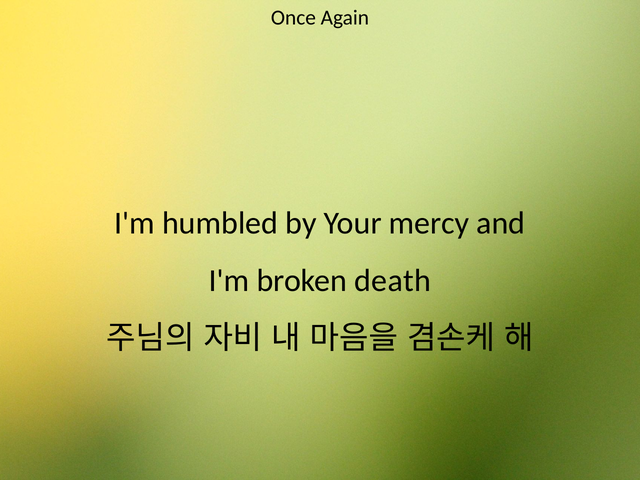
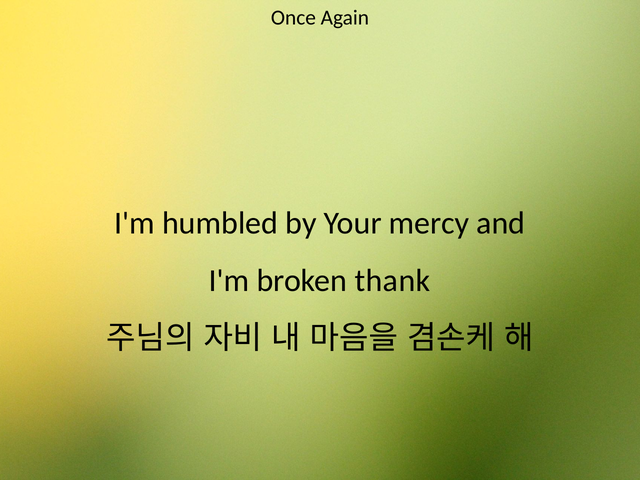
death: death -> thank (393, 281)
